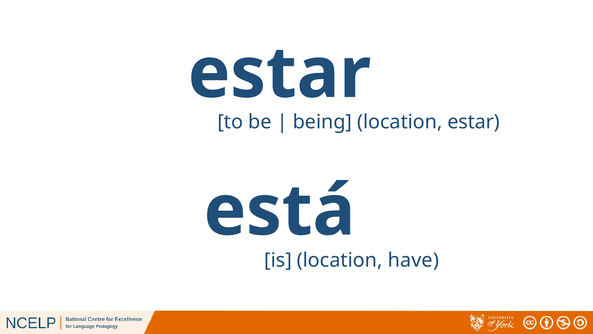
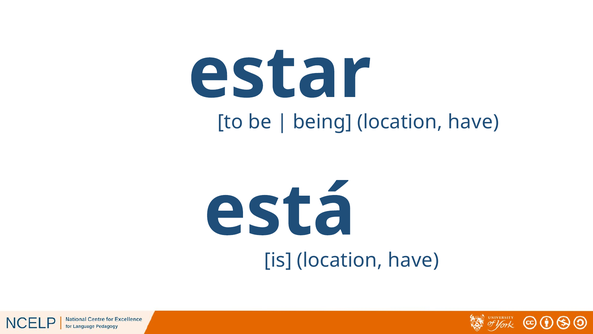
estar: estar -> have (473, 122)
